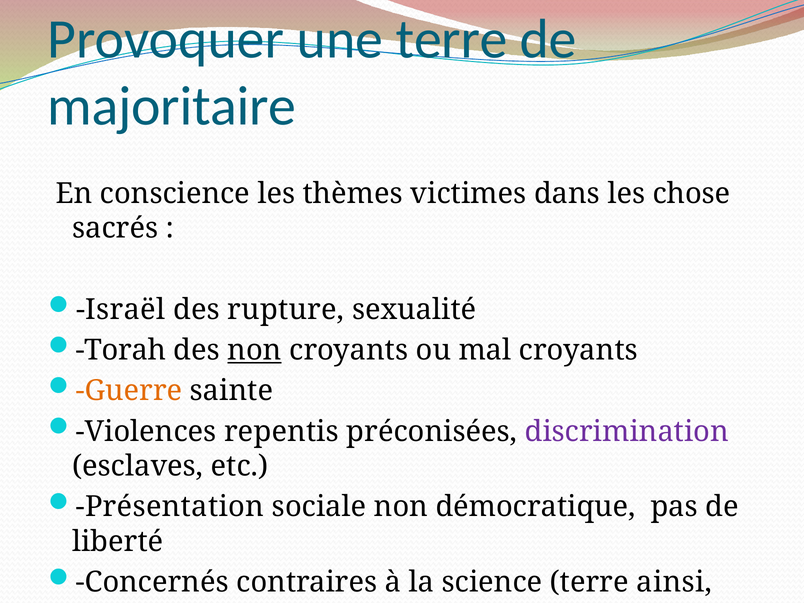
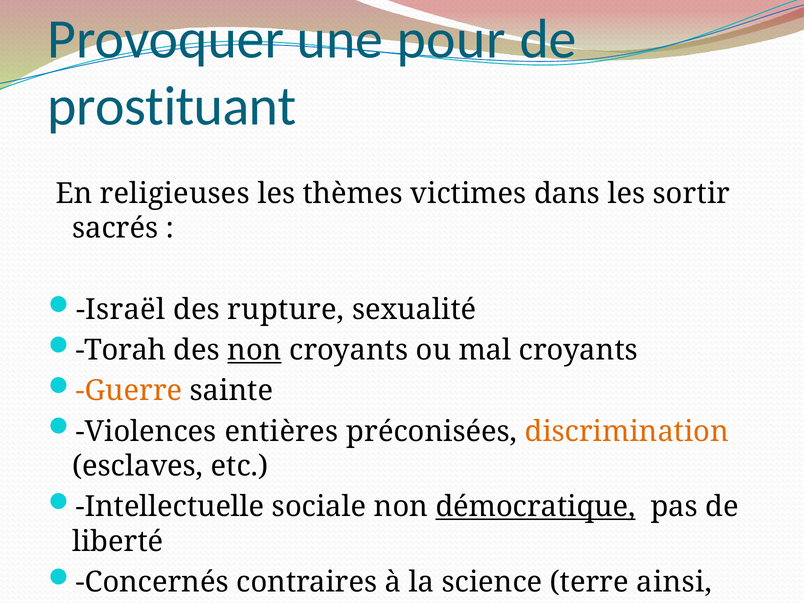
une terre: terre -> pour (451, 39)
majoritaire: majoritaire -> prostituant (172, 106)
conscience: conscience -> religieuses (175, 194)
chose: chose -> sortir (691, 194)
repentis: repentis -> entières (281, 431)
discrimination colour: purple -> orange (627, 431)
Présentation: Présentation -> Intellectuelle (170, 507)
démocratique underline: none -> present (536, 507)
